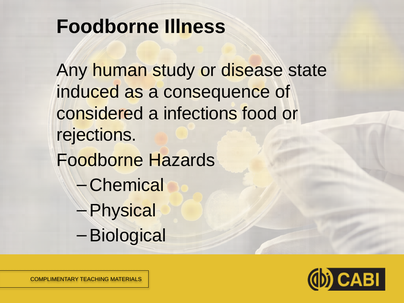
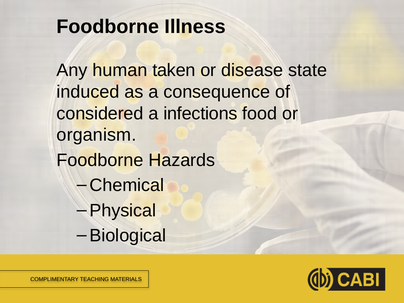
study: study -> taken (174, 70)
rejections: rejections -> organism (96, 135)
